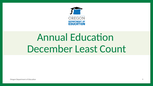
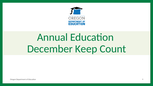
Least: Least -> Keep (86, 49)
